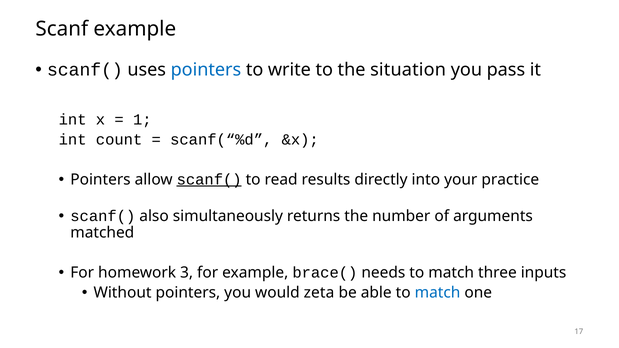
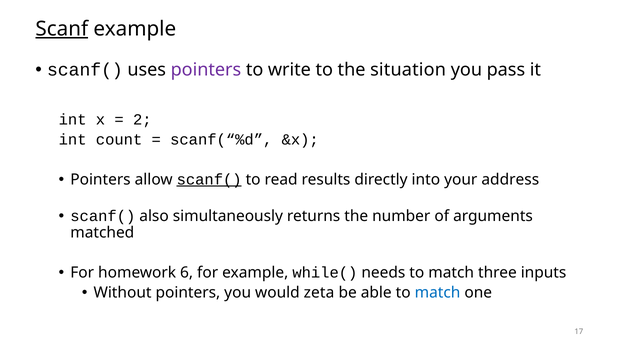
Scanf underline: none -> present (62, 29)
pointers colour: blue -> purple (206, 70)
1: 1 -> 2 (142, 120)
practice: practice -> address (510, 180)
3: 3 -> 6 (187, 273)
brace(: brace( -> while( (325, 273)
